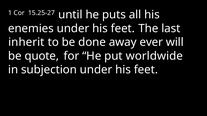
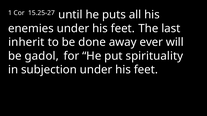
quote: quote -> gadol (42, 56)
worldwide: worldwide -> spirituality (154, 56)
